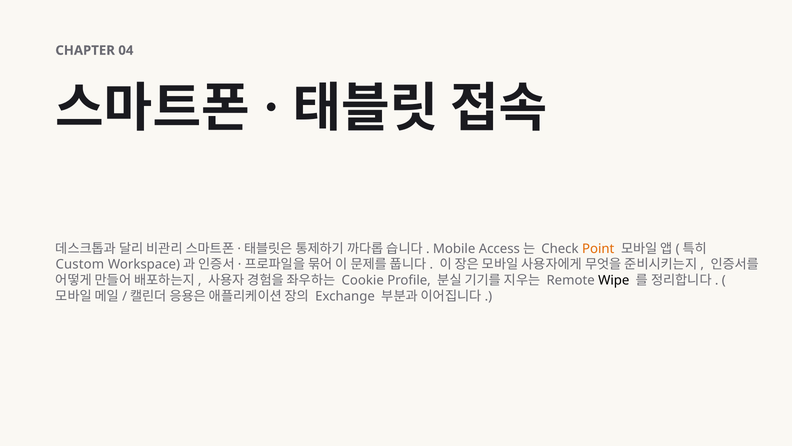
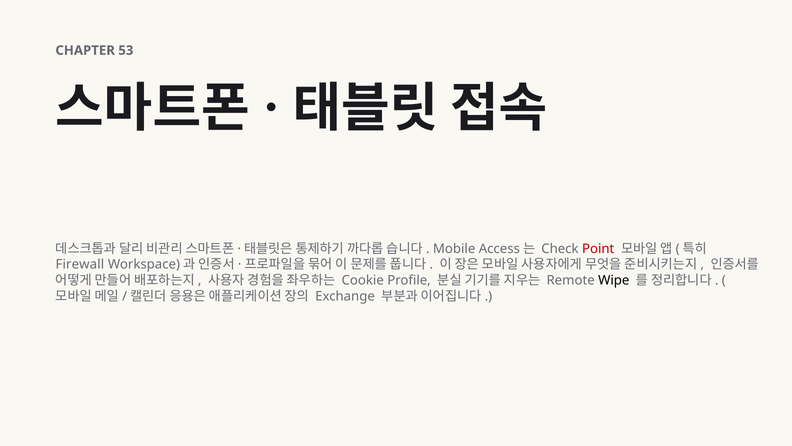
04: 04 -> 53 (126, 50)
Point colour: orange -> red (598, 248)
Custom: Custom -> Firewall (80, 264)
